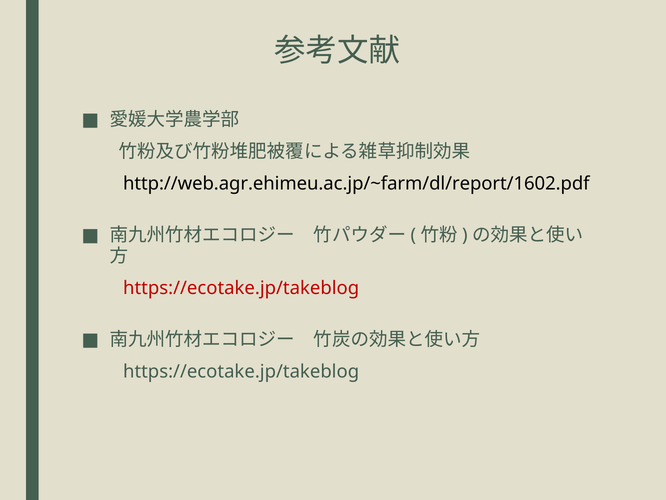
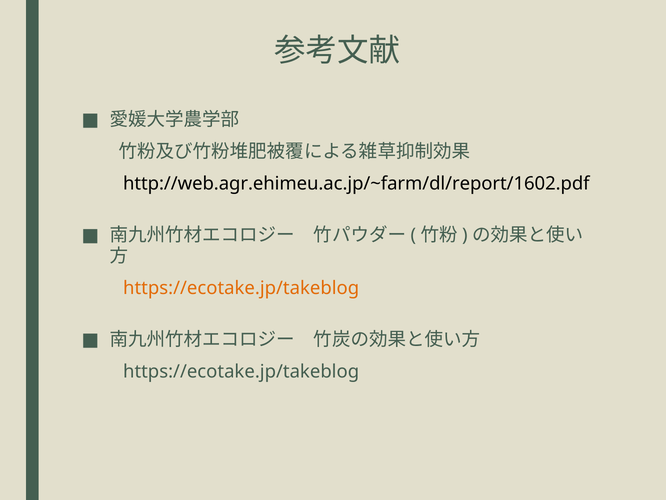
https://ecotake.jp/takeblog colour: red -> orange (241, 288)
